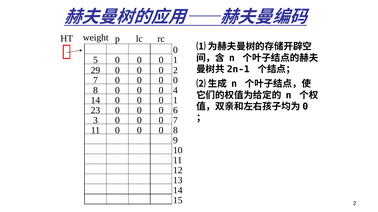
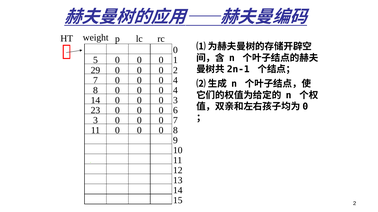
0: 0 -> 4 (175, 80)
14 1: 1 -> 3 (175, 100)
